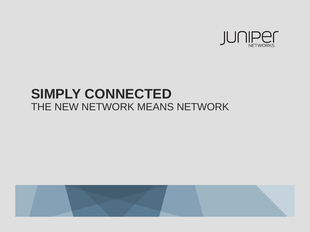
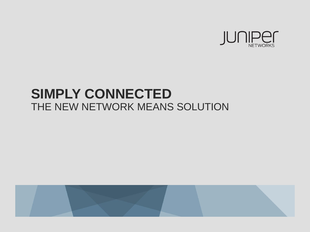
MEANS NETWORK: NETWORK -> SOLUTION (203, 107)
